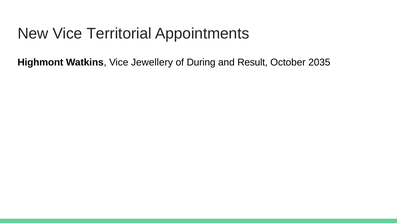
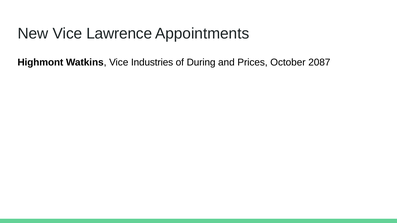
Territorial: Territorial -> Lawrence (119, 34)
Jewellery: Jewellery -> Industries (152, 62)
Result: Result -> Prices (252, 62)
2035: 2035 -> 2087 (319, 62)
